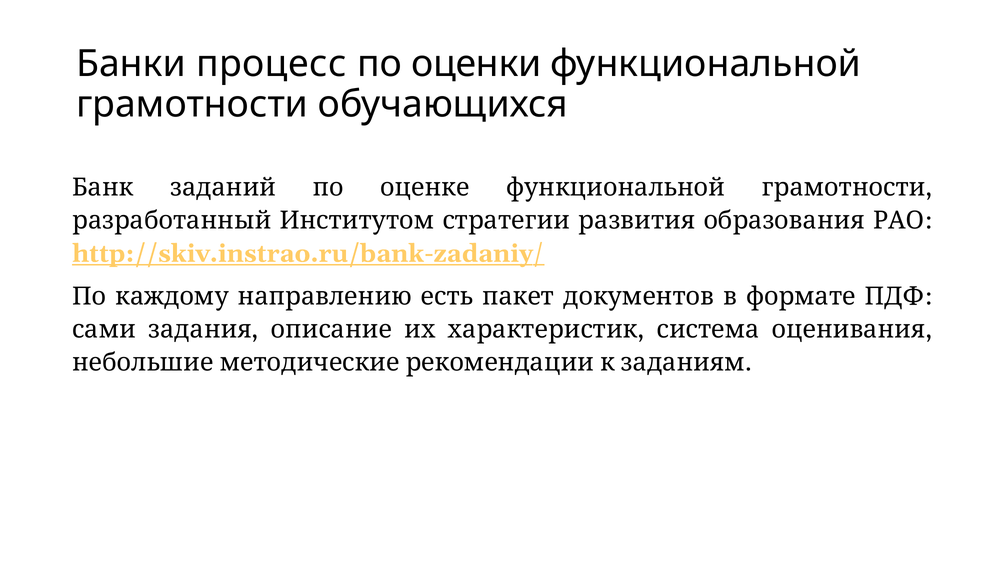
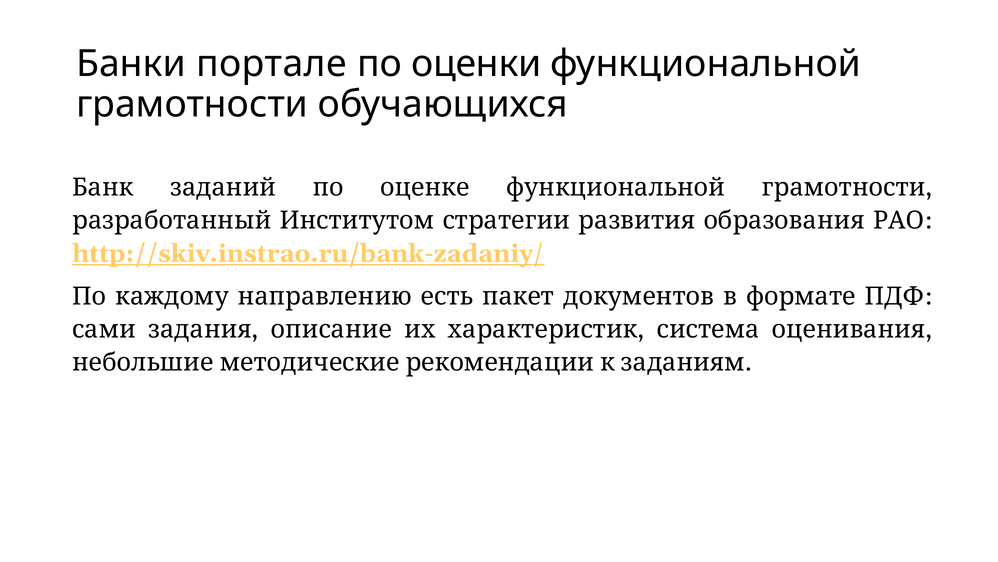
процесс: процесс -> портале (271, 64)
